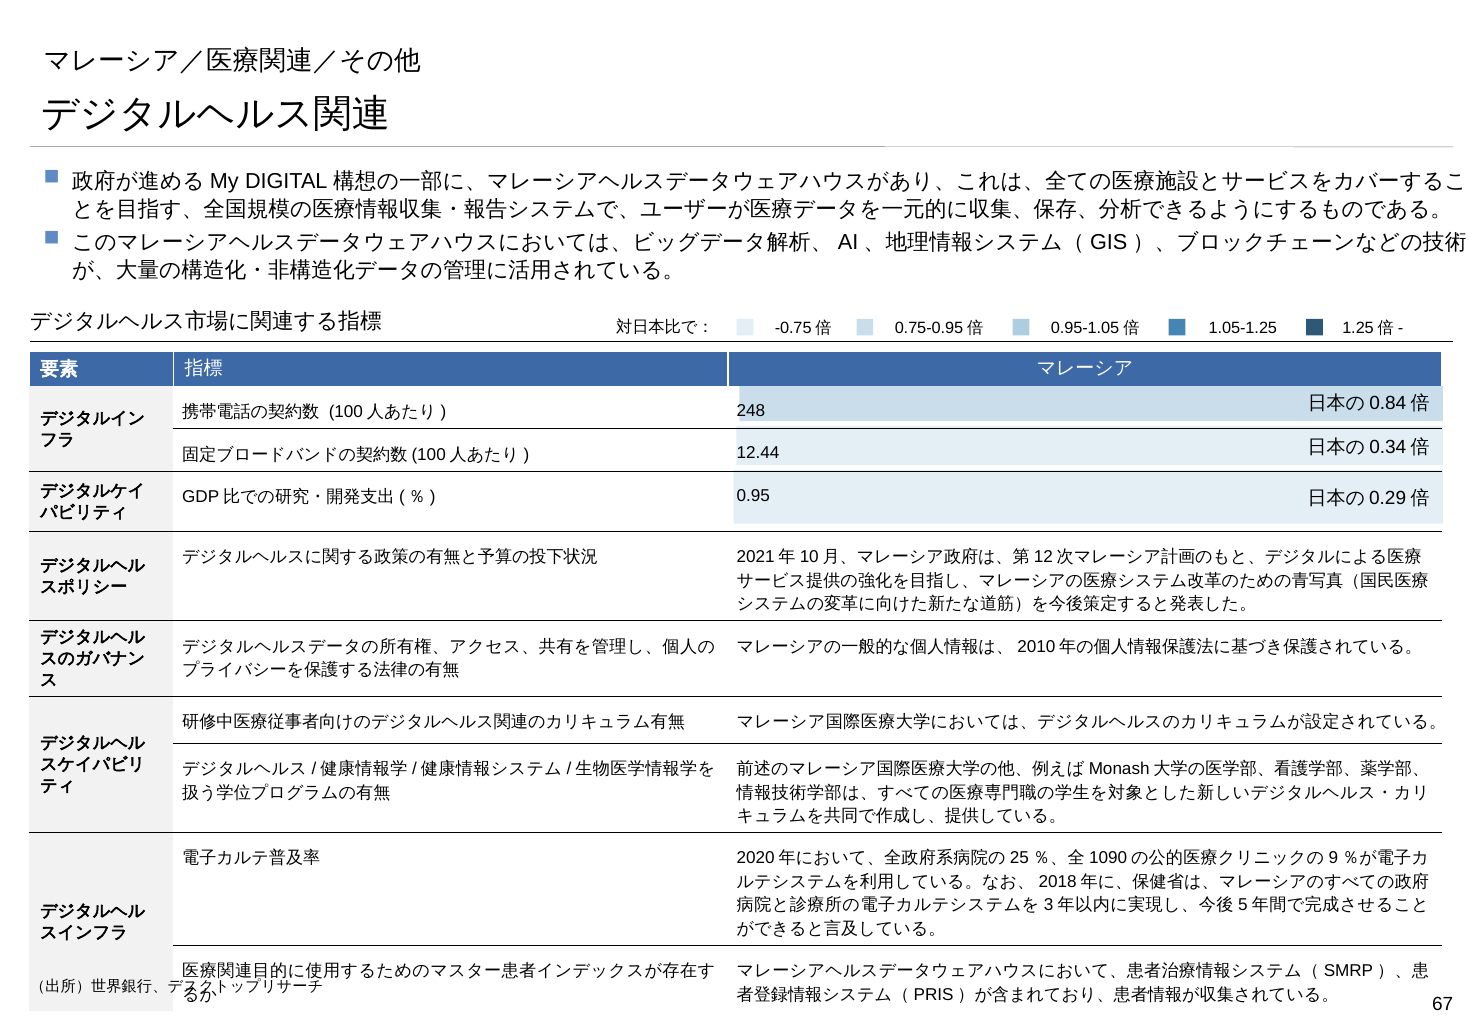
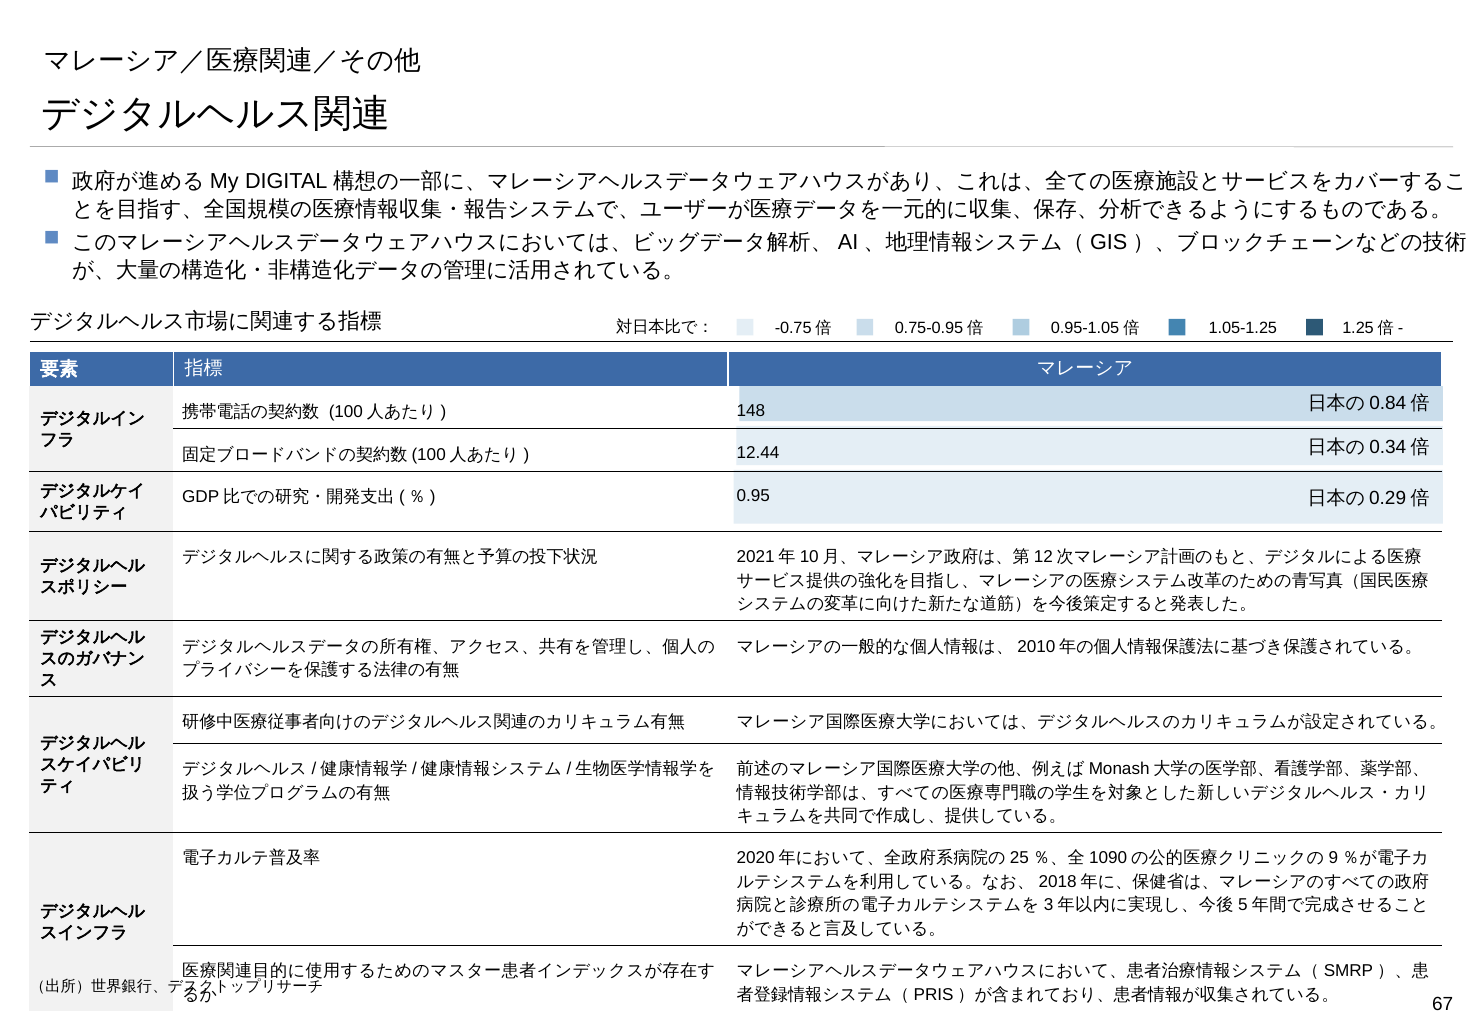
248: 248 -> 148 (751, 411)
